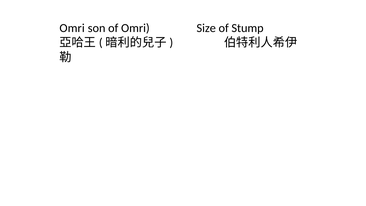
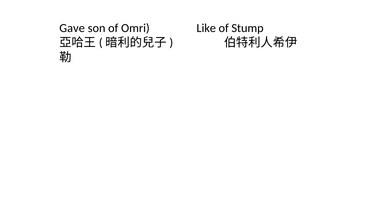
Omri: Omri -> Gave (72, 28)
Size: Size -> Like (206, 28)
